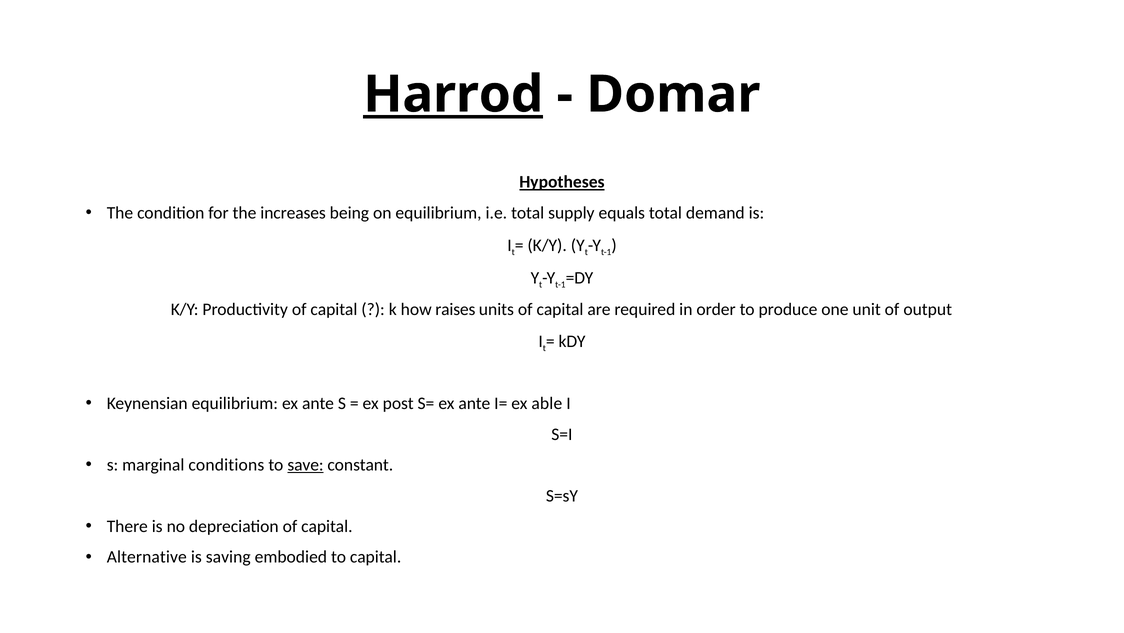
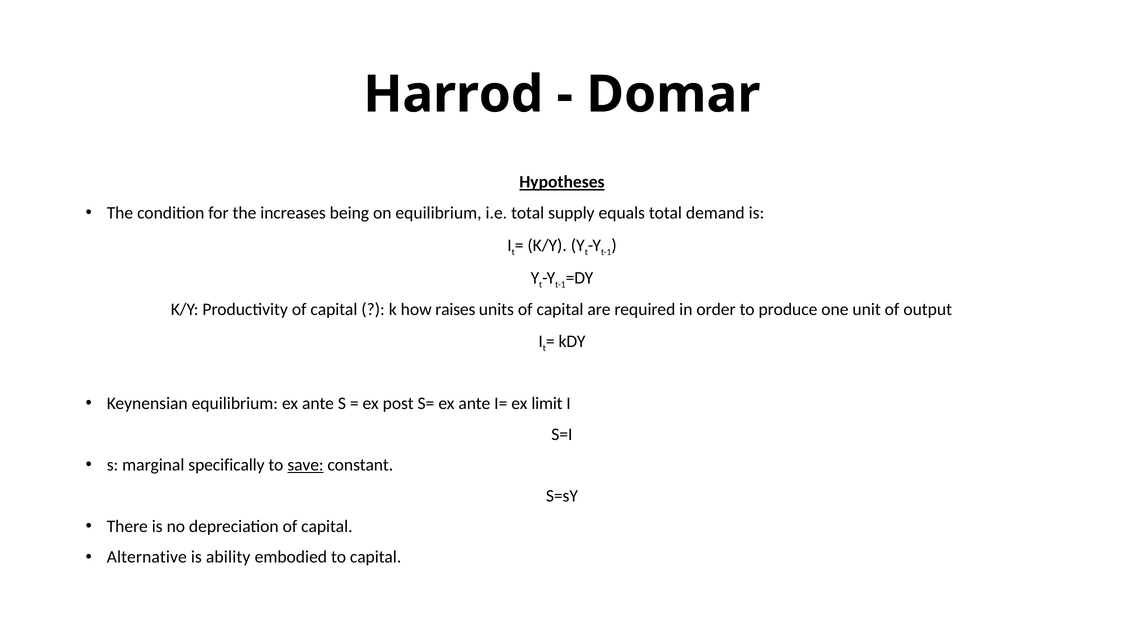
Harrod underline: present -> none (453, 94)
able: able -> limit (547, 403)
conditions: conditions -> specifically (226, 464)
saving: saving -> ability (228, 557)
